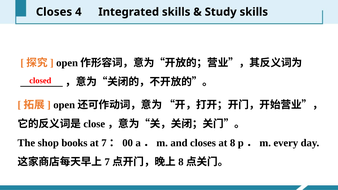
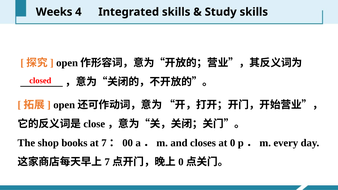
Closes: Closes -> Weeks (54, 12)
at 8: 8 -> 0 (233, 143)
8: 8 -> 0 (181, 162)
